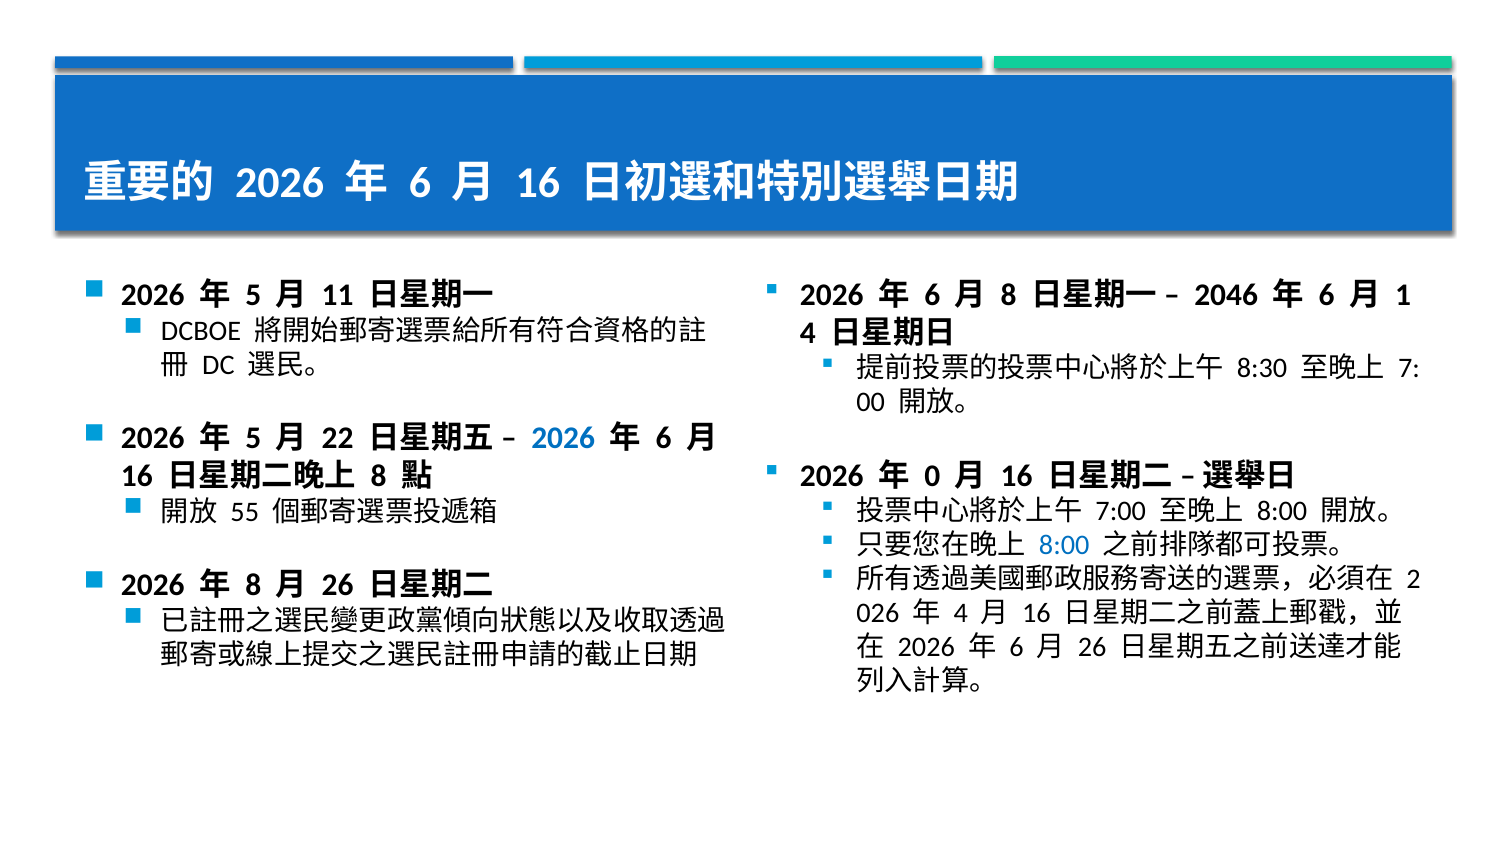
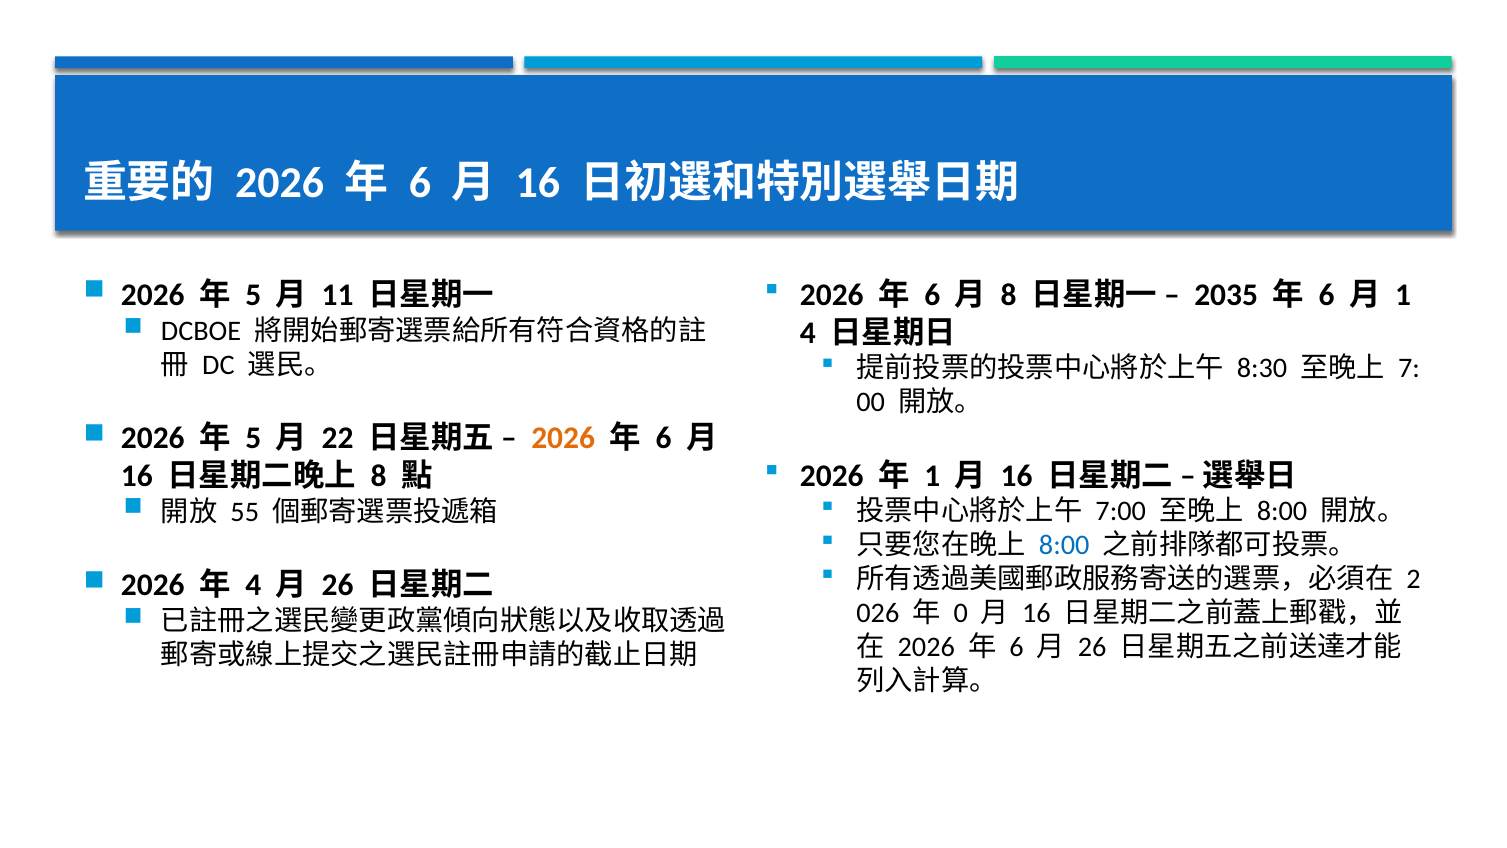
2046: 2046 -> 2035 (1226, 295)
2026 colour: blue -> orange (563, 438)
0: 0 -> 1 (932, 476)
8: 8 -> 4 (253, 585)
4: 4 -> 0 (961, 613)
